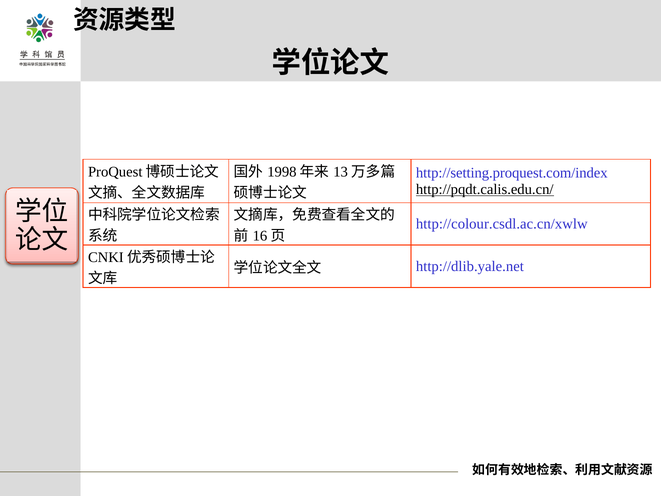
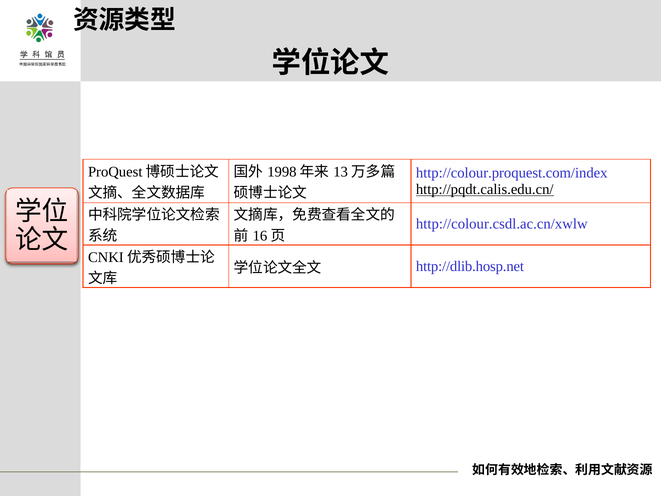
http://setting.proquest.com/index: http://setting.proquest.com/index -> http://colour.proquest.com/index (512, 173)
http://dlib.yale.net: http://dlib.yale.net -> http://dlib.hosp.net (470, 266)
